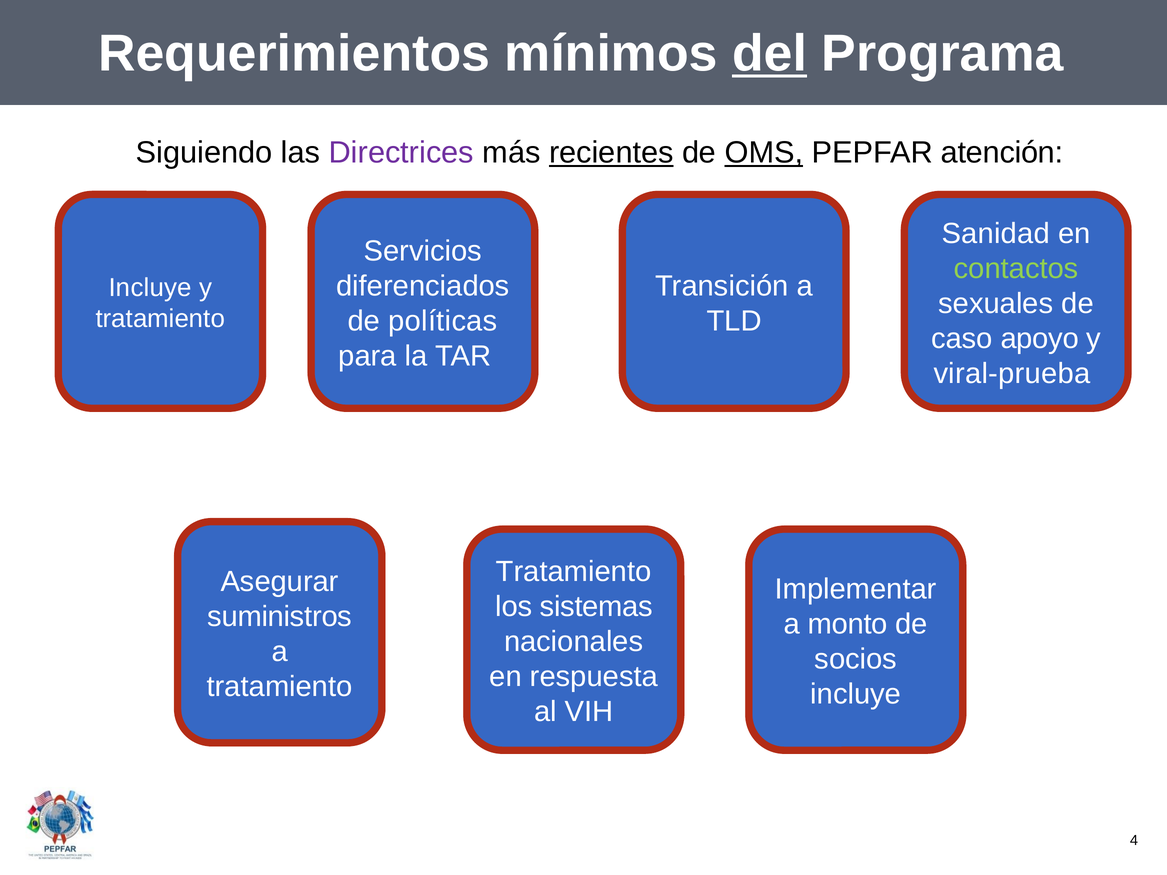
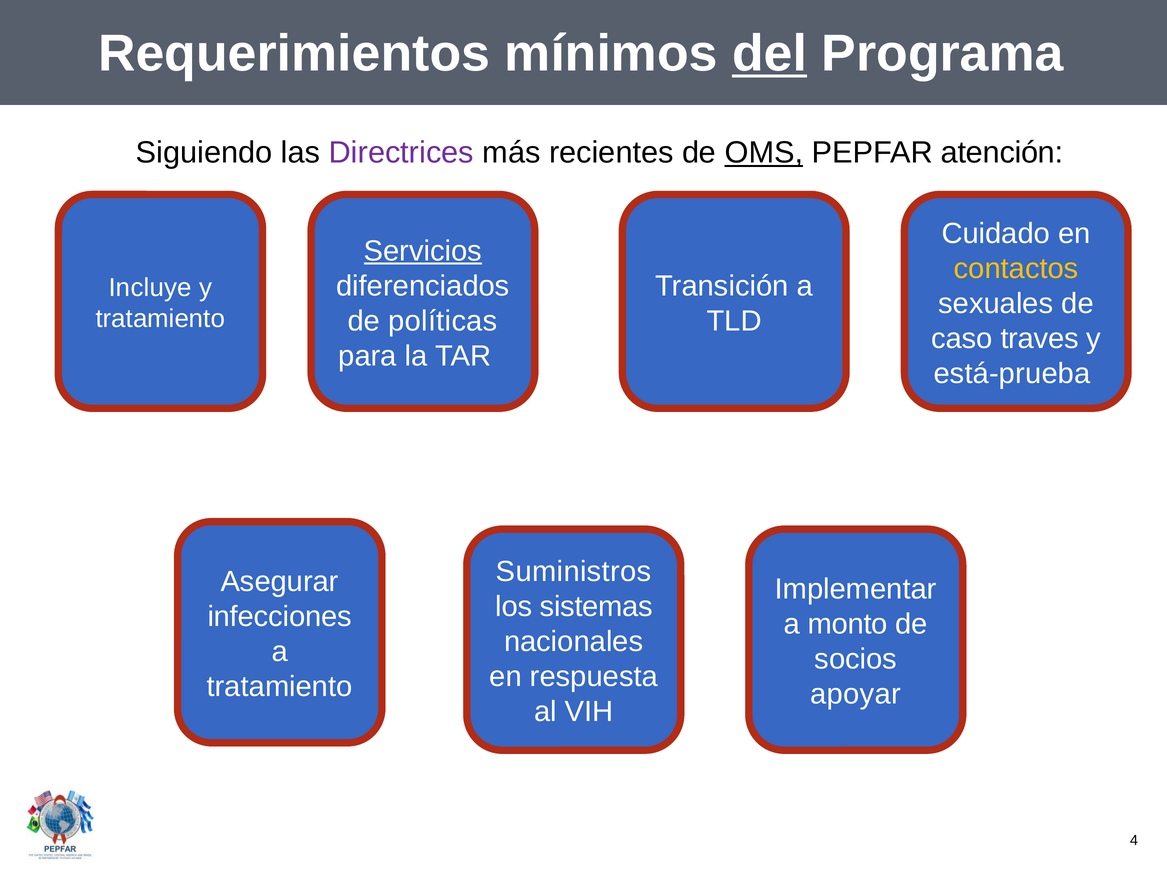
recientes underline: present -> none (611, 153)
Sanidad: Sanidad -> Cuidado (996, 233)
Servicios underline: none -> present (423, 251)
contactos colour: light green -> yellow (1016, 268)
apoyo: apoyo -> traves (1040, 338)
viral-prueba: viral-prueba -> está-prueba (1012, 374)
Tratamiento: Tratamiento -> Suministros (574, 572)
suministros: suministros -> infecciones (280, 617)
incluye: incluye -> apoyar (856, 694)
